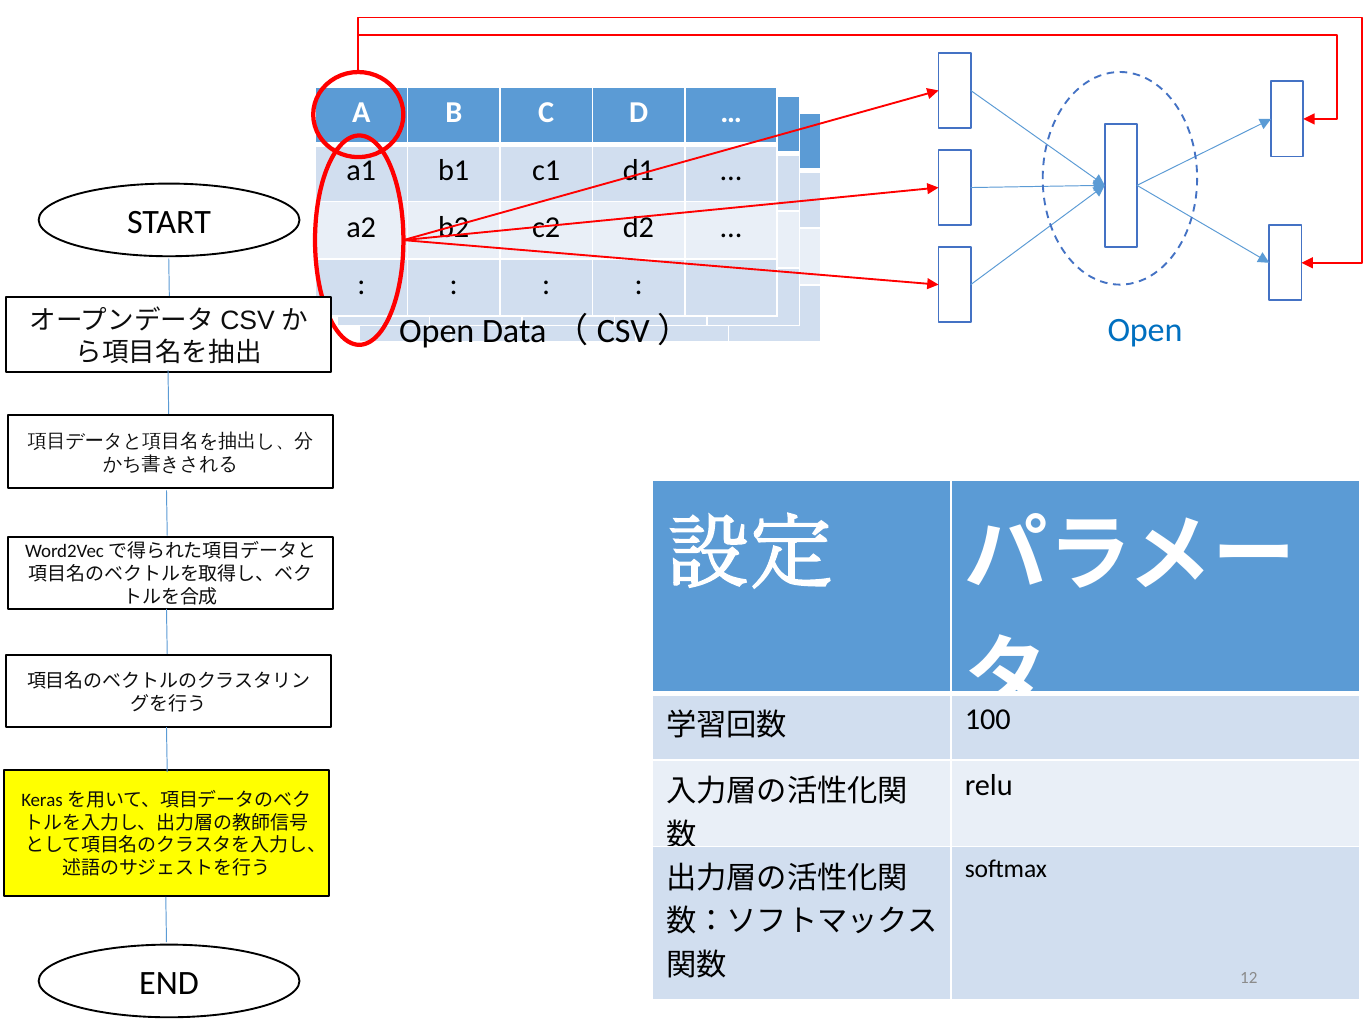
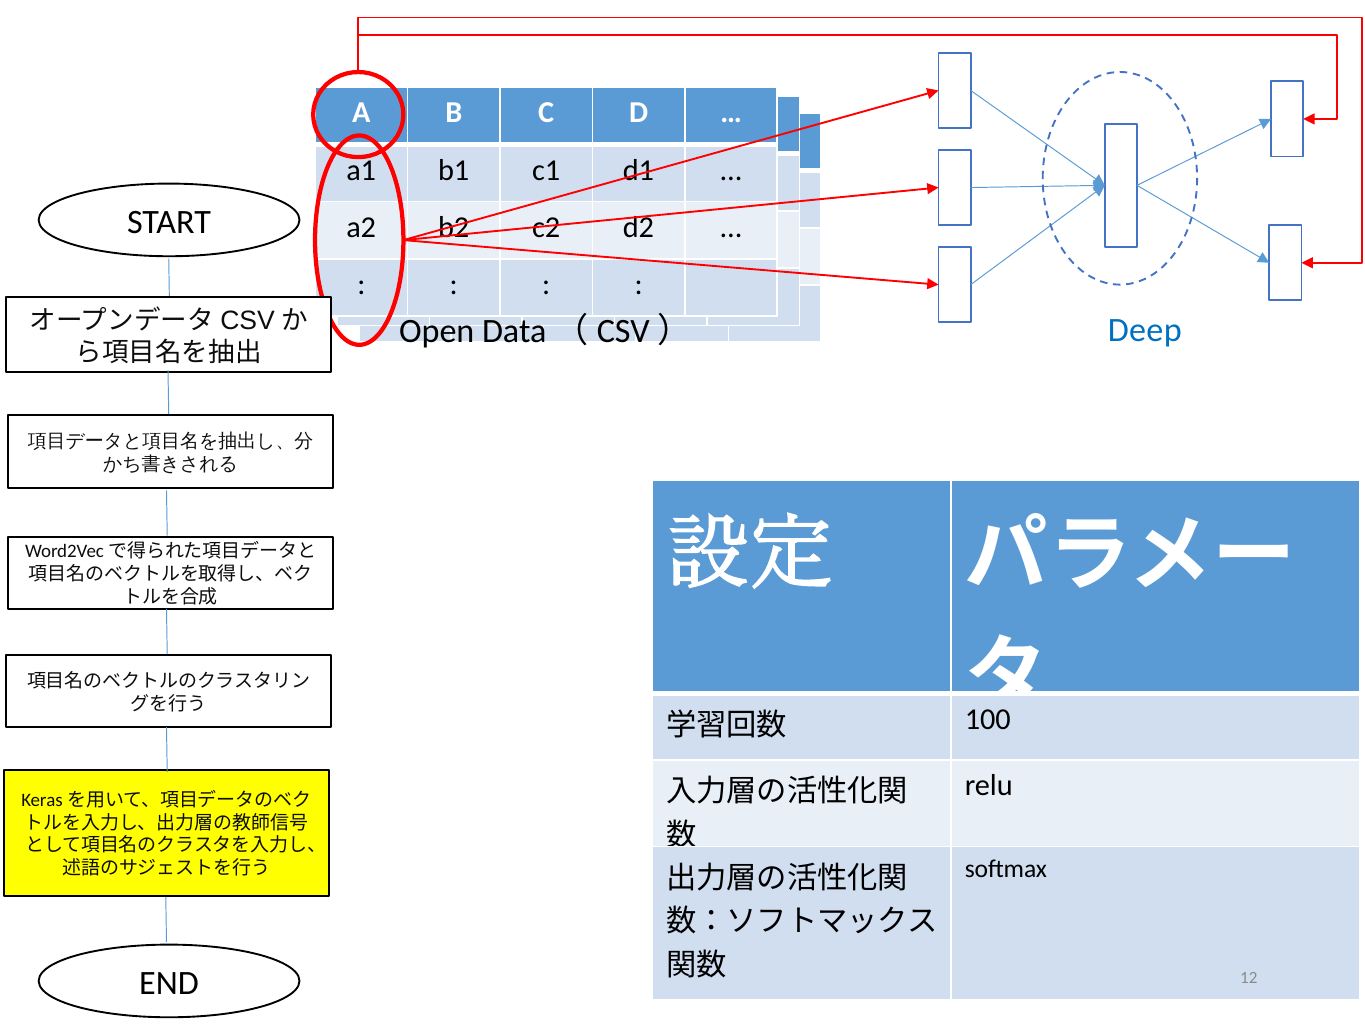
Open: Open -> Deep (1145, 330)
